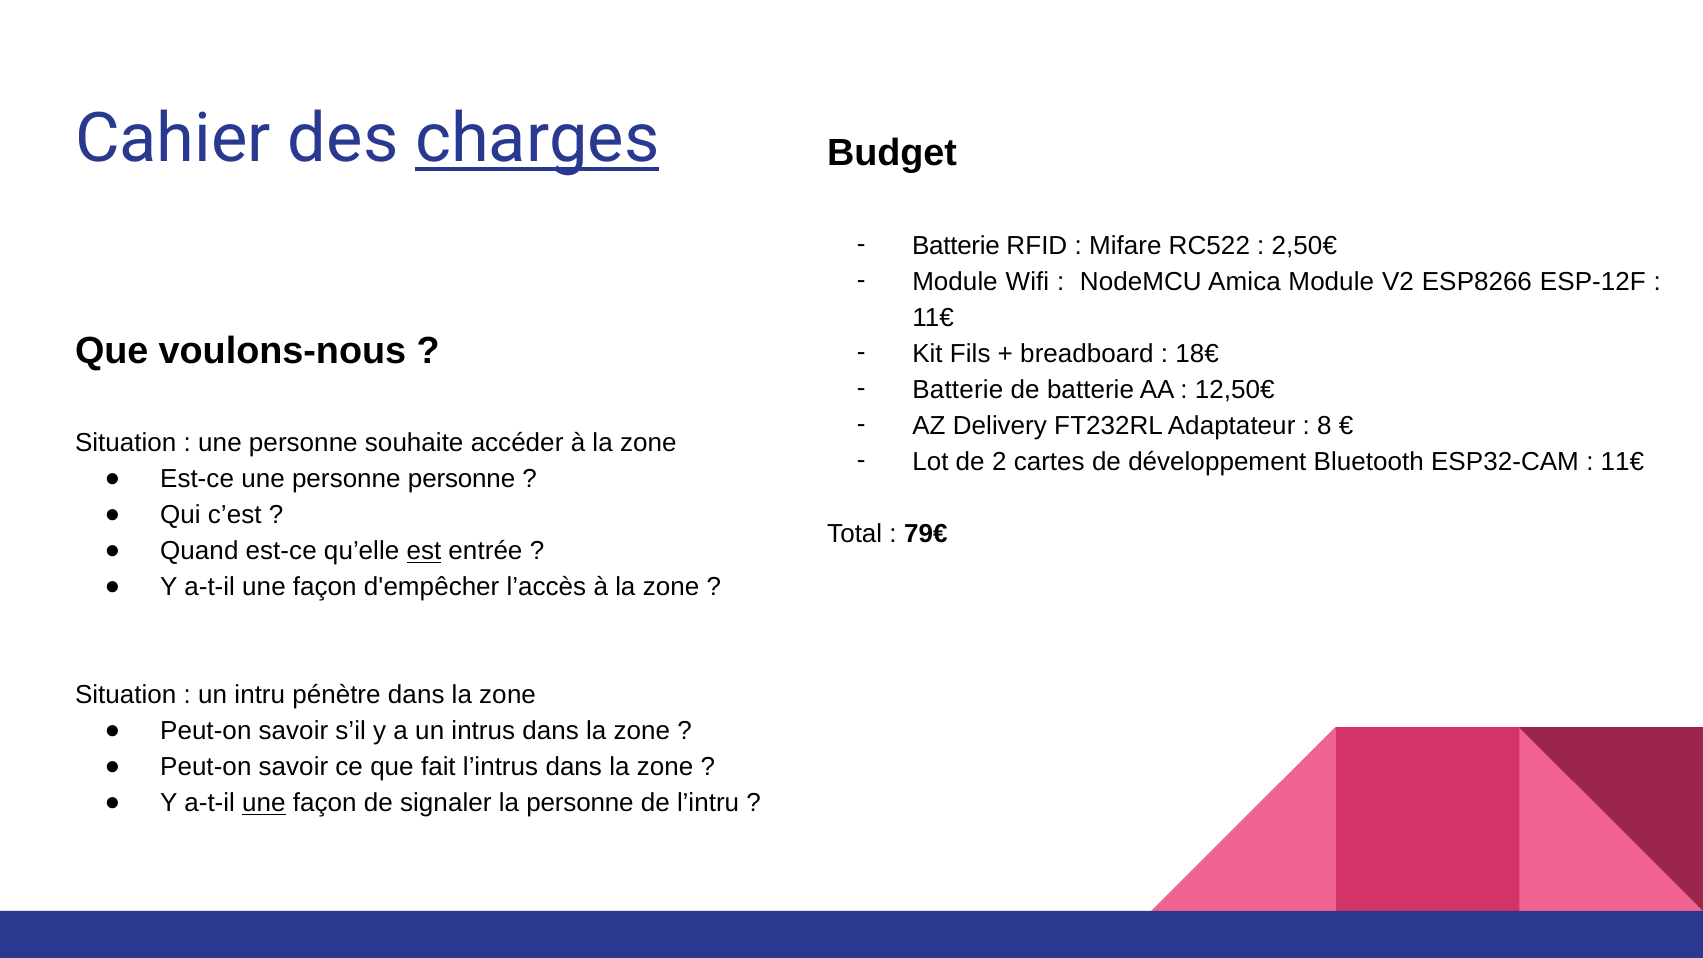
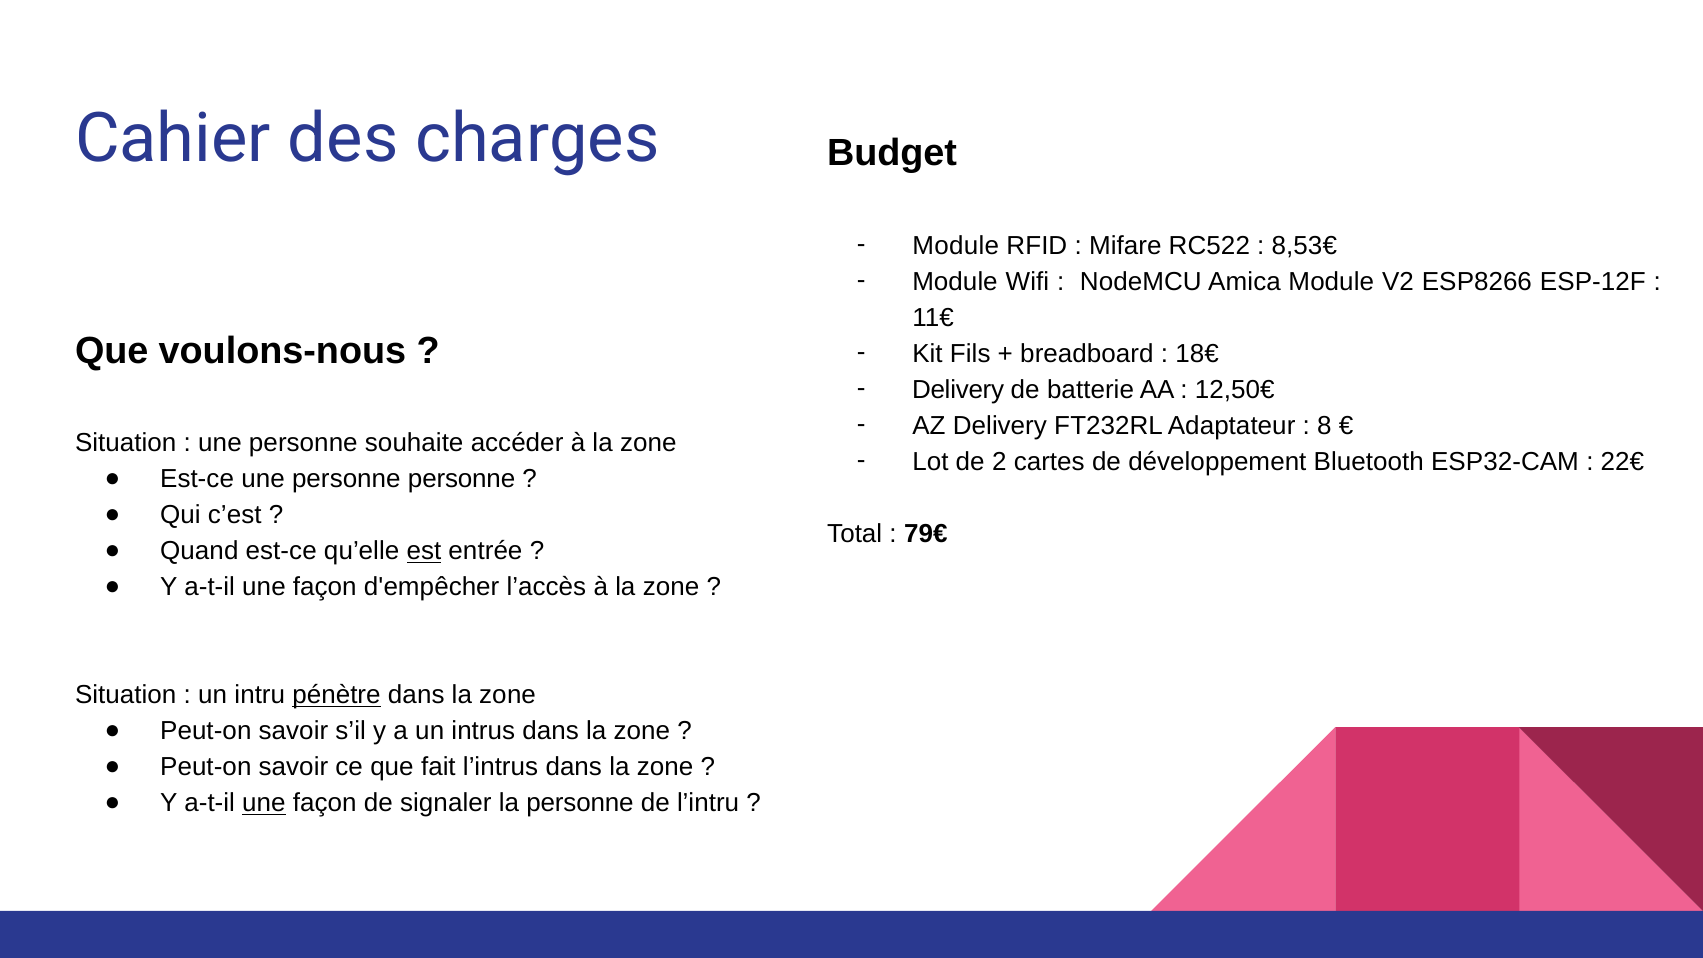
charges underline: present -> none (537, 139)
Batterie: Batterie -> Module (956, 245)
2,50€: 2,50€ -> 8,53€ (1304, 245)
Batterie: Batterie -> Delivery (958, 389)
11€: 11€ -> 22€ (1622, 461)
pénètre underline: none -> present (337, 695)
